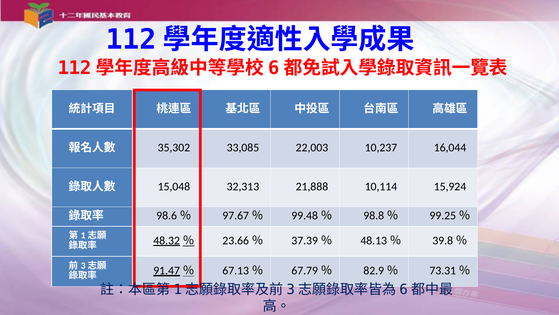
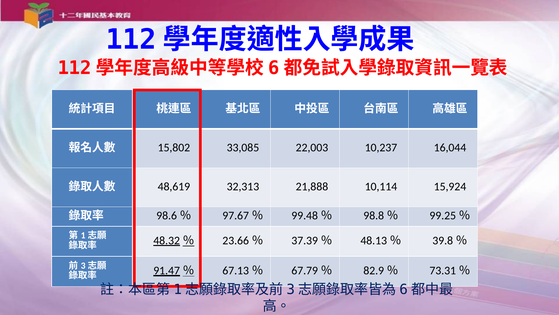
35,302: 35,302 -> 15,802 (174, 147)
15,048: 15,048 -> 48,619 (174, 186)
